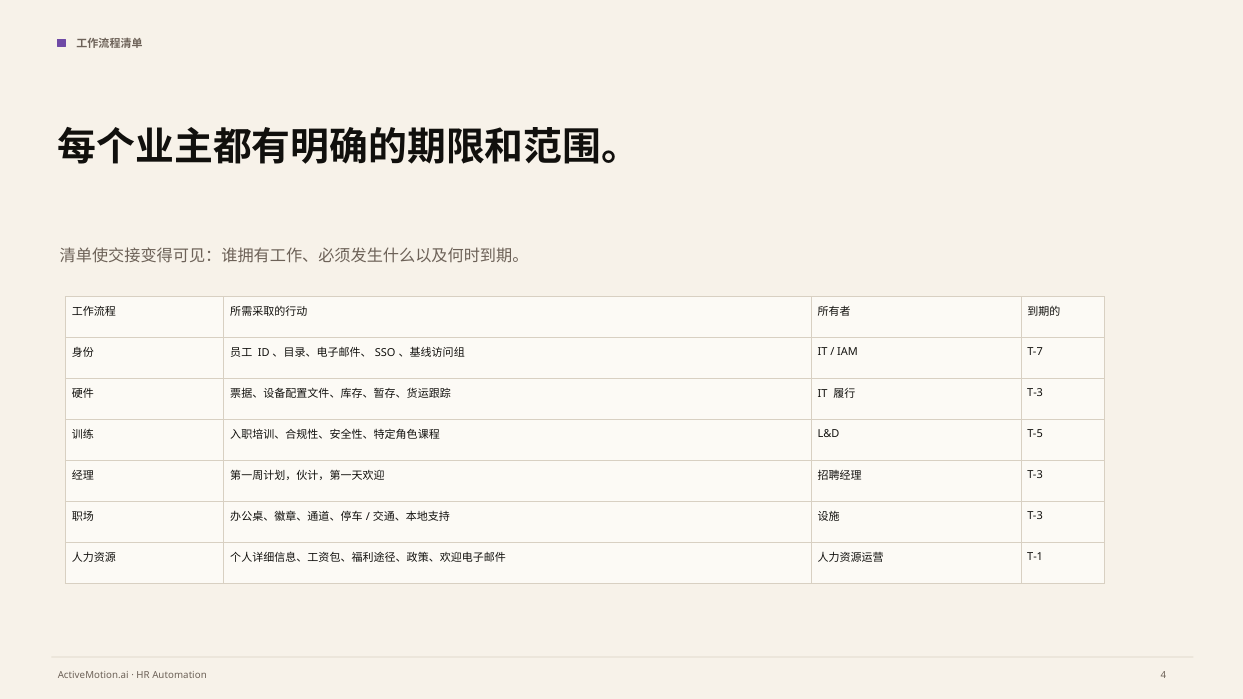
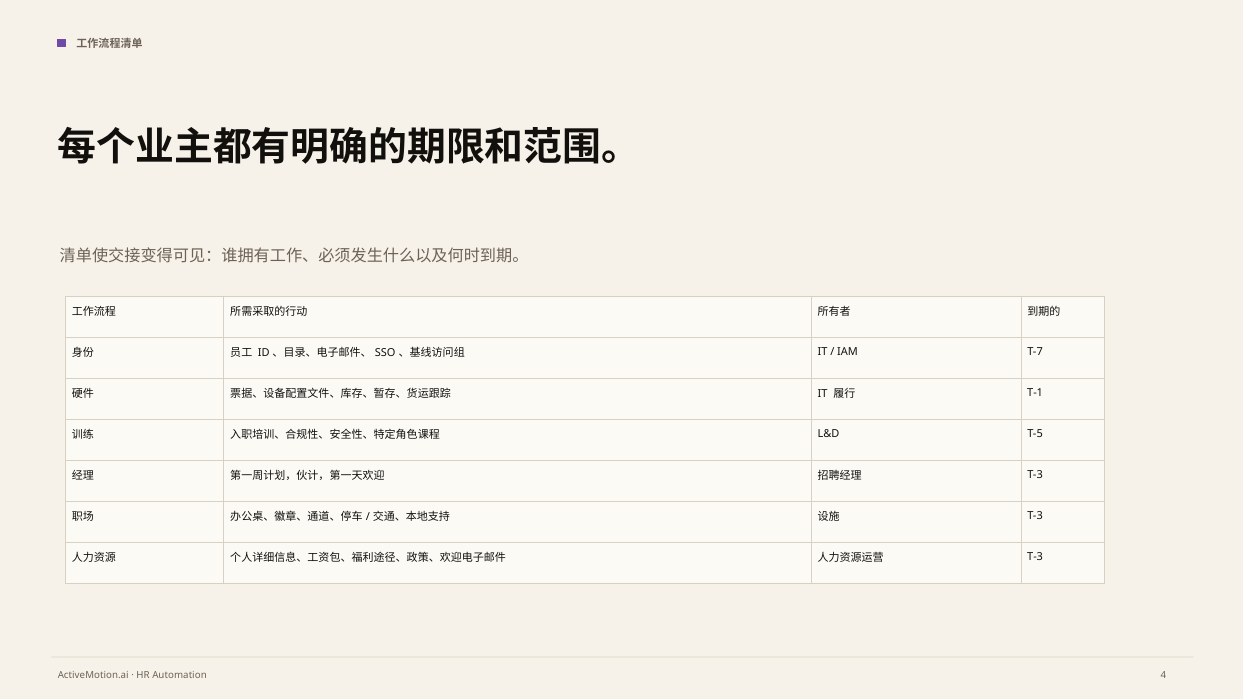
T-3: T-3 -> T-1 (1035, 393)
T-1: T-1 -> T-3 (1035, 557)
